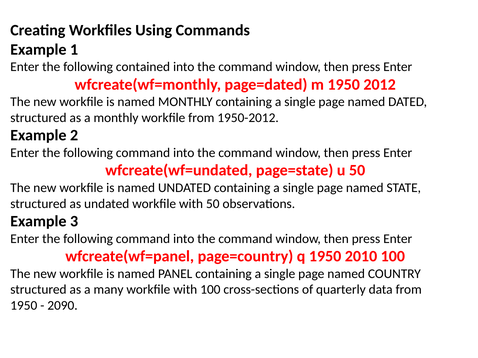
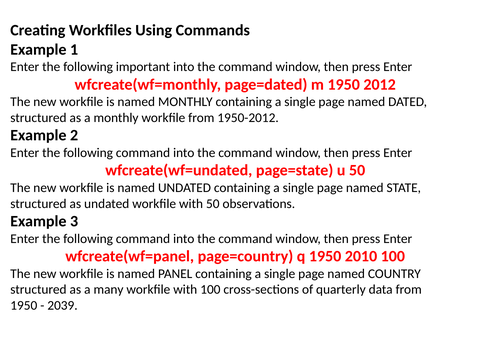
contained: contained -> important (143, 67)
2090: 2090 -> 2039 (62, 306)
